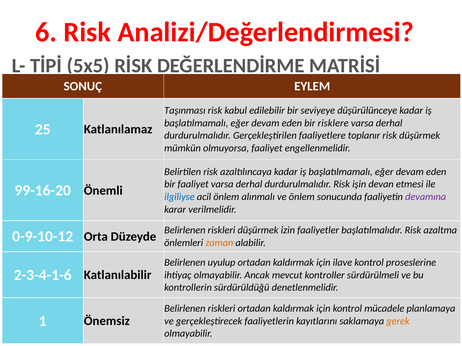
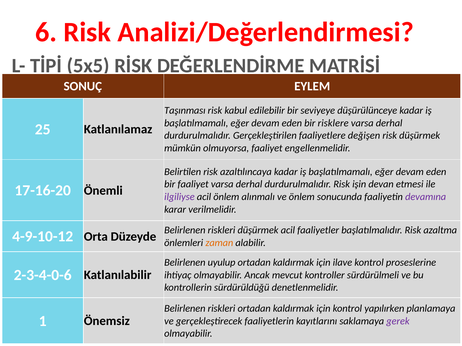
toplanır: toplanır -> değişen (364, 136)
99-16-20: 99-16-20 -> 17-16-20 (43, 191)
ilgiliyse colour: blue -> purple (179, 197)
düşürmek izin: izin -> acil (288, 231)
0-9-10-12: 0-9-10-12 -> 4-9-10-12 (43, 237)
2-3-4-1-6: 2-3-4-1-6 -> 2-3-4-0-6 (43, 275)
mücadele: mücadele -> yapılırken (384, 309)
gerek colour: orange -> purple (398, 322)
